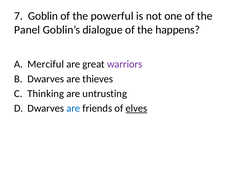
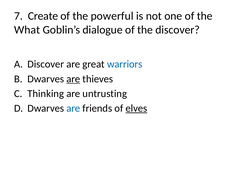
Goblin: Goblin -> Create (43, 16)
Panel: Panel -> What (27, 30)
the happens: happens -> discover (178, 30)
Merciful: Merciful -> Discover (46, 64)
warriors colour: purple -> blue (125, 64)
are underline: none -> present (73, 79)
